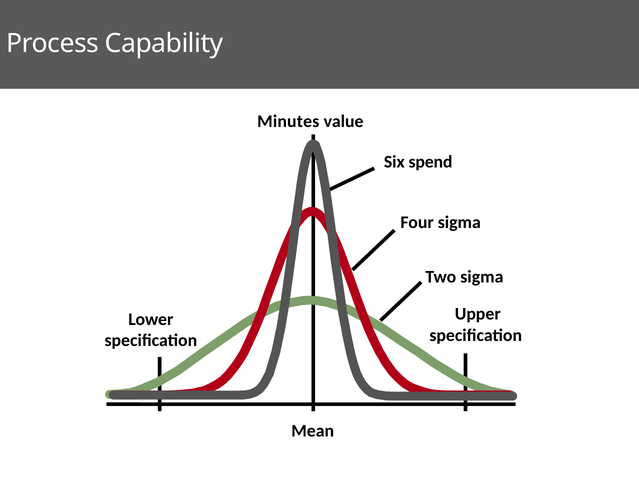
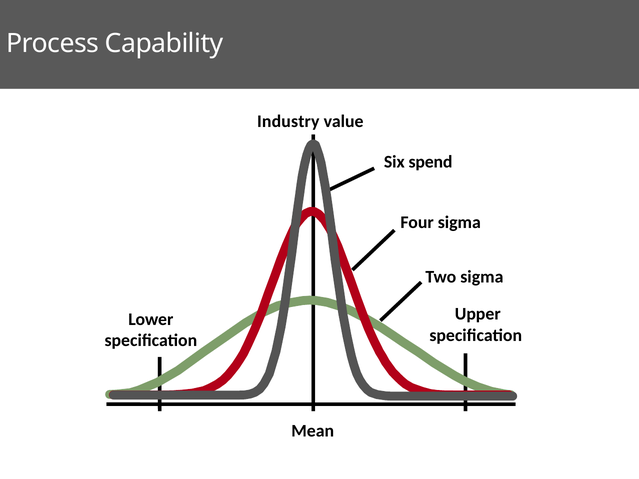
Minutes: Minutes -> Industry (288, 122)
